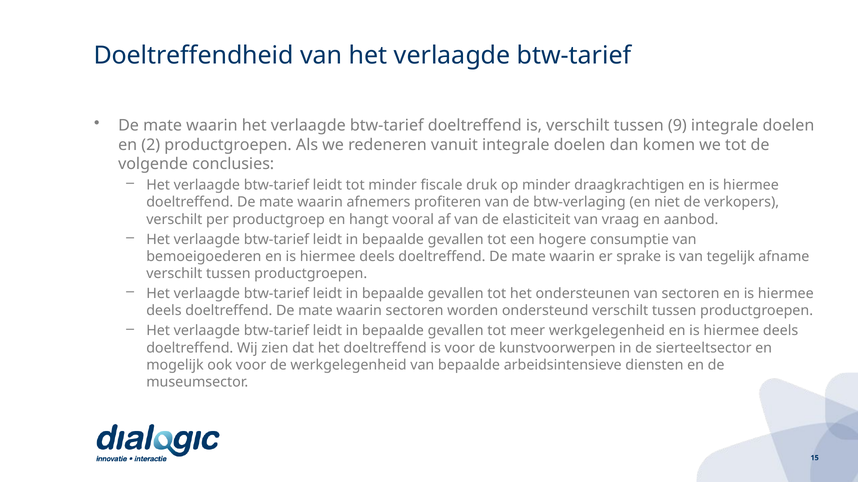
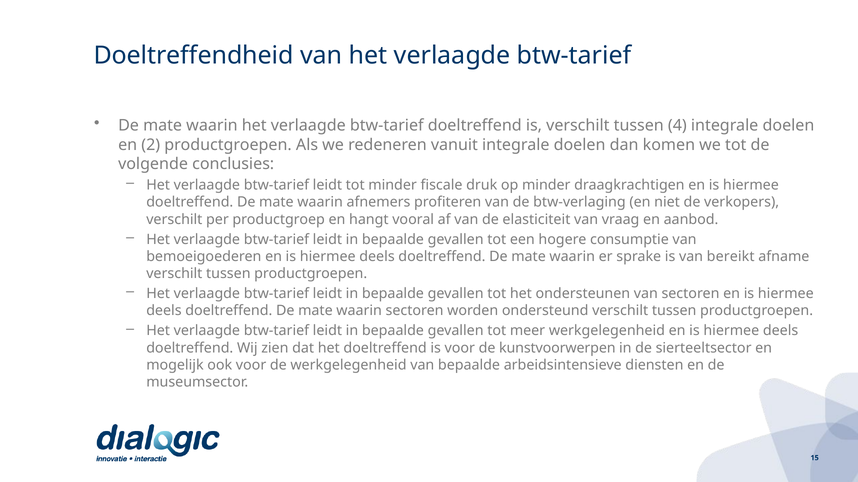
9: 9 -> 4 (677, 126)
tegelijk: tegelijk -> bereikt (731, 257)
